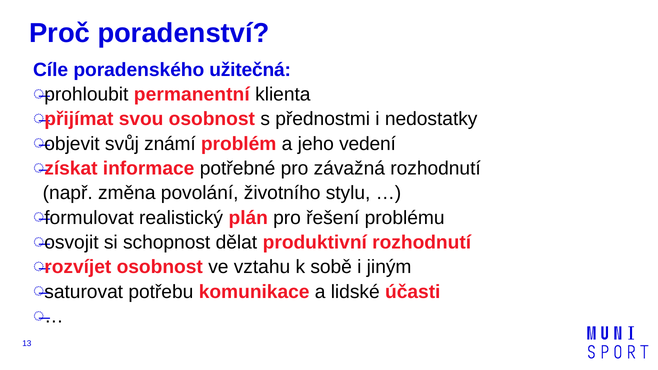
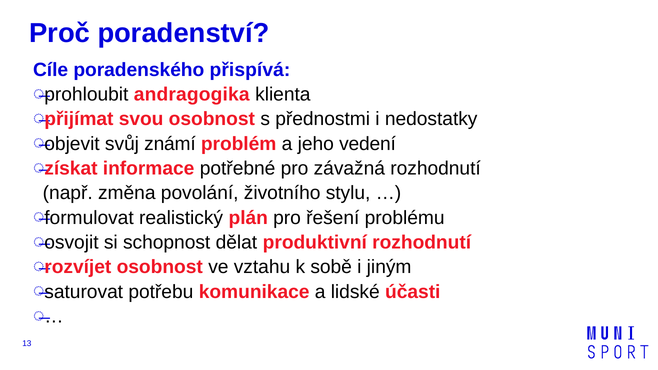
užitečná: užitečná -> přispívá (250, 70)
permanentní: permanentní -> andragogika (192, 94)
